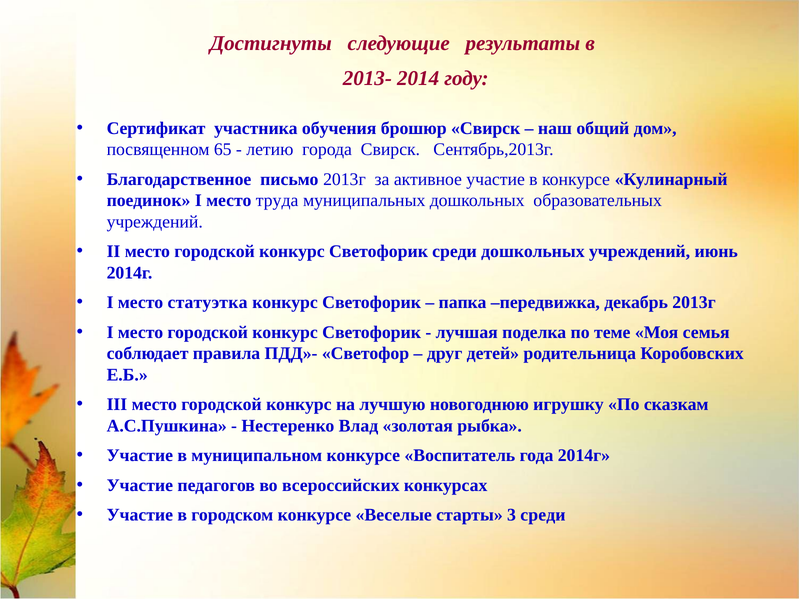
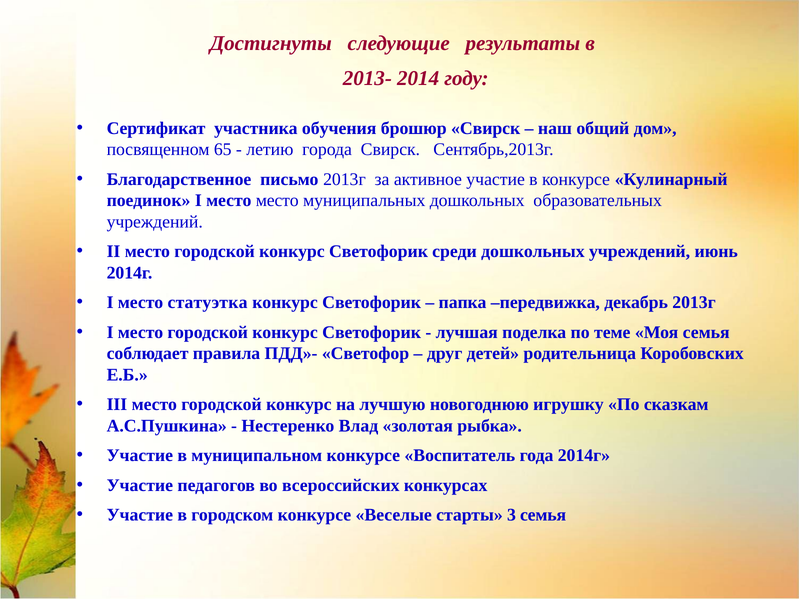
место труда: труда -> место (277, 201)
3 среди: среди -> семья (543, 515)
